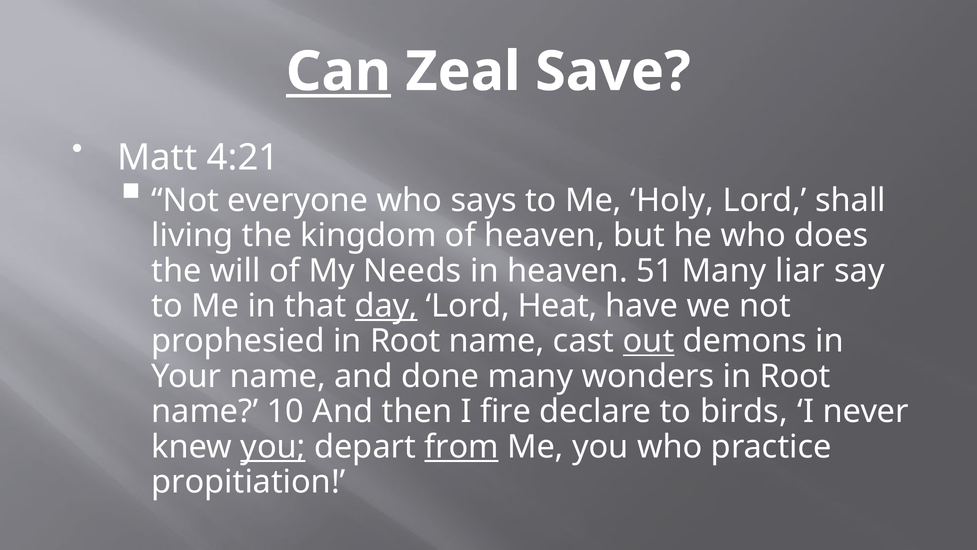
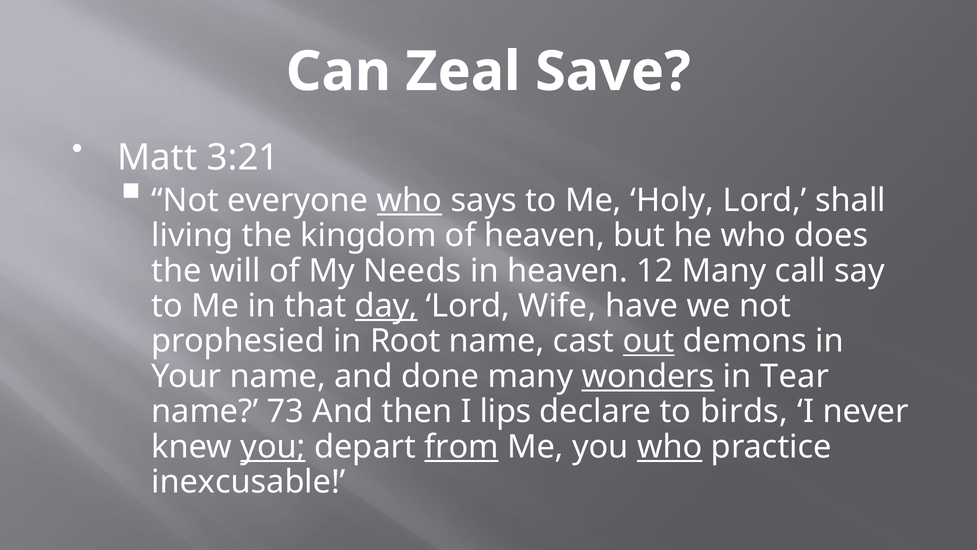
Can underline: present -> none (338, 72)
4:21: 4:21 -> 3:21 (243, 158)
who underline: none -> present (409, 200)
51: 51 -> 12 (655, 271)
liar: liar -> call (800, 271)
Heat: Heat -> Wife (557, 306)
wonders underline: none -> present (648, 376)
Root: Root -> Tear (795, 376)
10: 10 -> 73 (285, 411)
fire: fire -> lips (506, 411)
who underline: none -> present (670, 446)
propitiation: propitiation -> inexcusable (248, 482)
